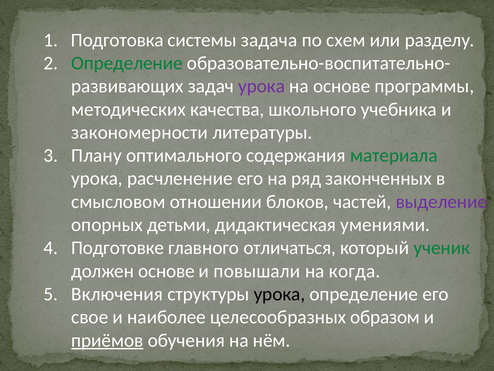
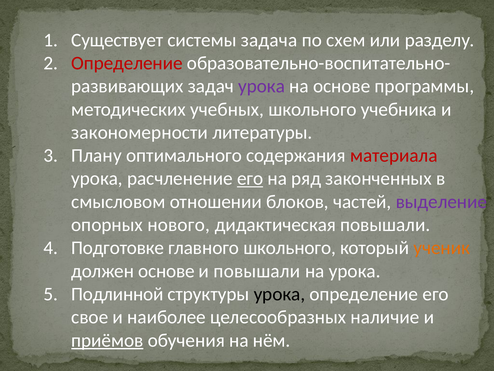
Подготовка: Подготовка -> Существует (117, 40)
Определение colour: green -> red (127, 63)
качества: качества -> учебных (227, 109)
материала colour: green -> red (394, 155)
его underline: none -> present (250, 178)
детьми: детьми -> нового (179, 225)
дидактическая умениями: умениями -> повышали (385, 225)
главного отличаться: отличаться -> школьного (290, 248)
ученик colour: green -> orange (442, 248)
на когда: когда -> урока (355, 271)
Включения: Включения -> Подлинной (117, 294)
образом: образом -> наличие (385, 317)
